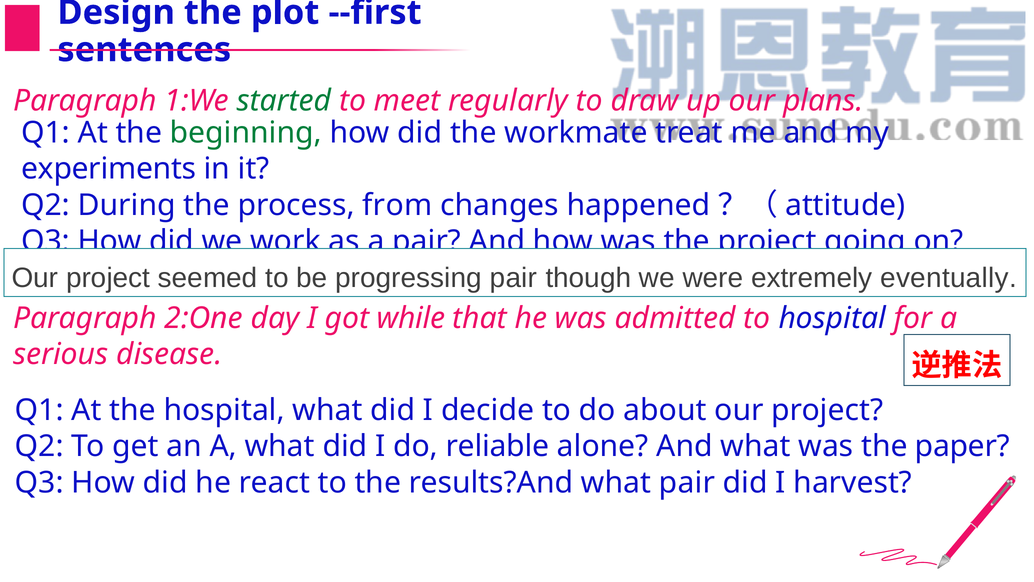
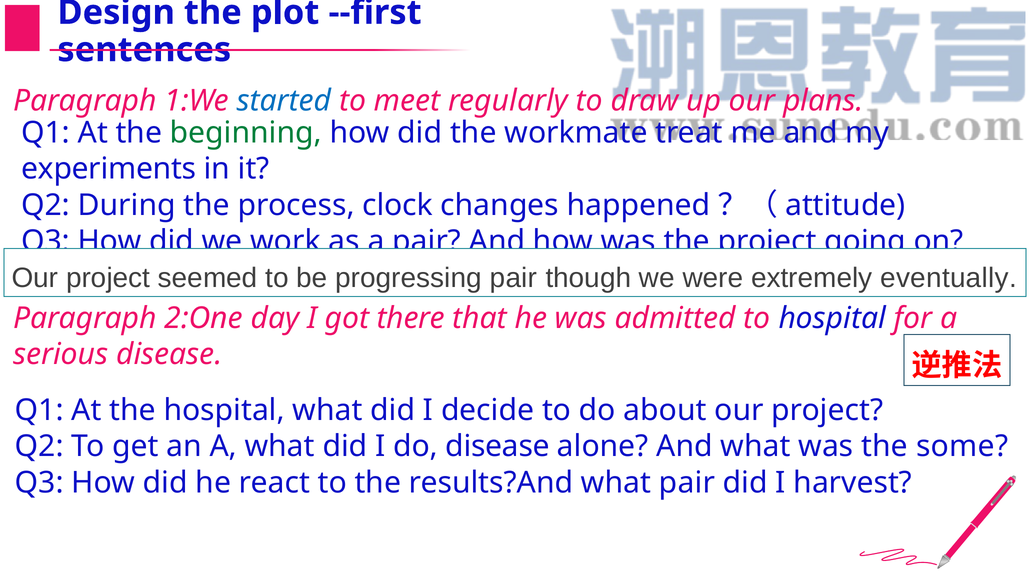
started colour: green -> blue (284, 101)
from: from -> clock (398, 205)
while: while -> there (411, 318)
do reliable: reliable -> disease (498, 446)
paper: paper -> some (962, 446)
